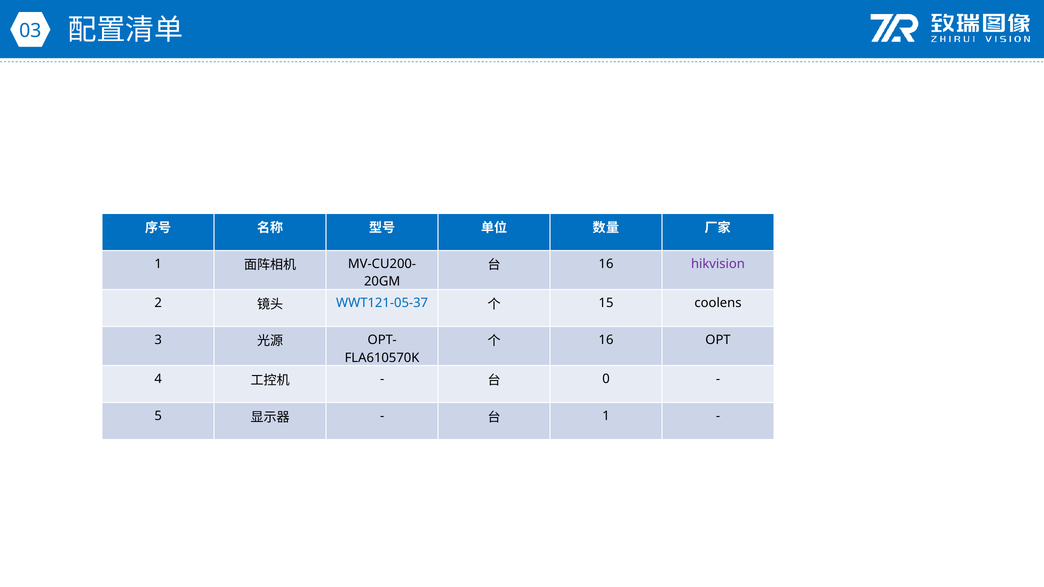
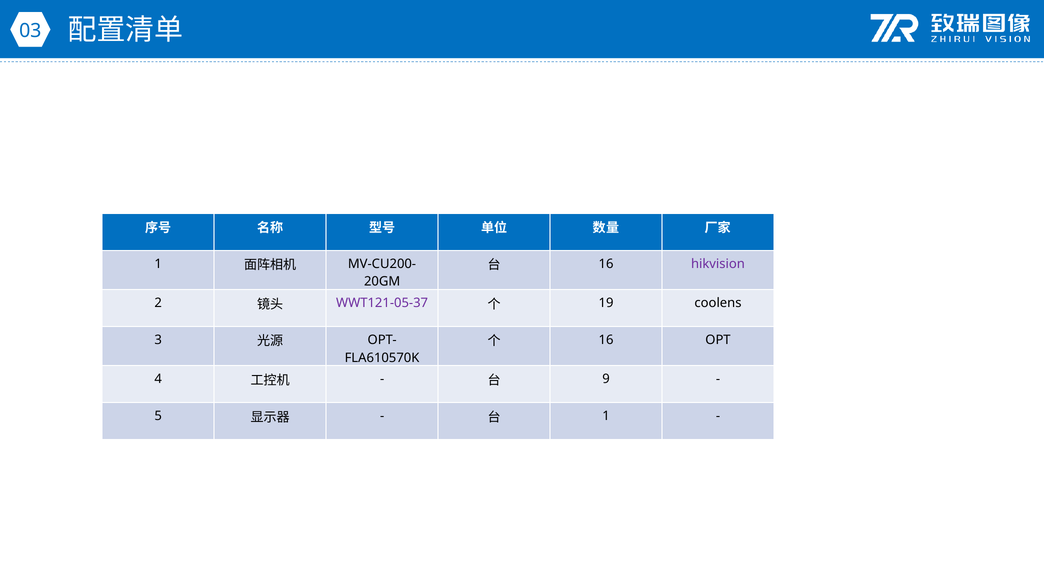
WWT121-05-37 colour: blue -> purple (382, 303)
15: 15 -> 19 (606, 303)
0: 0 -> 9 (606, 379)
